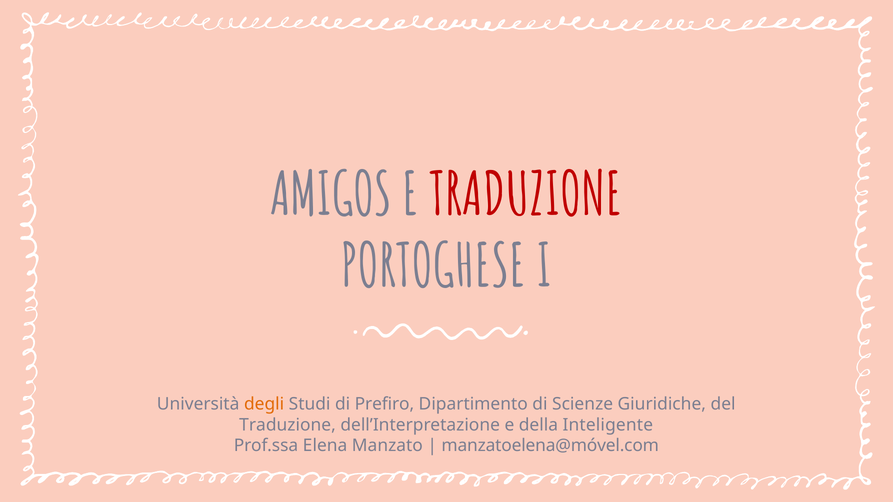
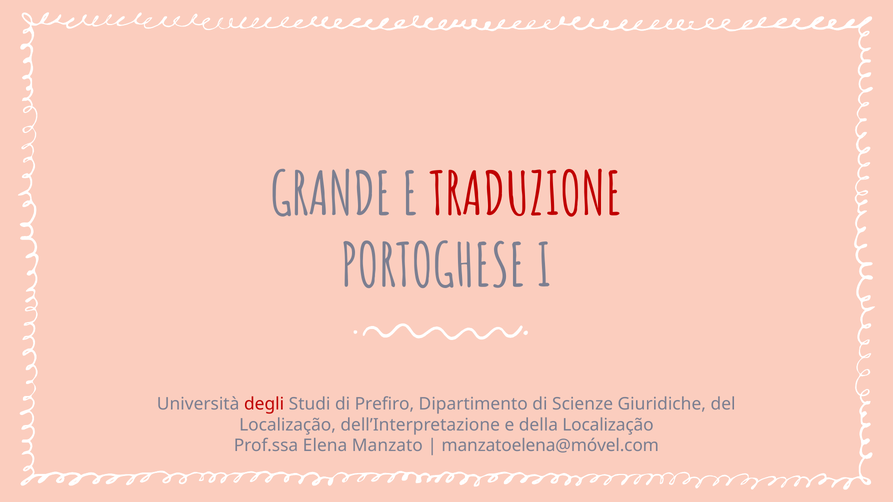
AMIGOS: AMIGOS -> GRANDE (331, 196)
degli colour: orange -> red (264, 404)
Traduzione: Traduzione -> Localização (288, 425)
della Inteligente: Inteligente -> Localização (608, 425)
